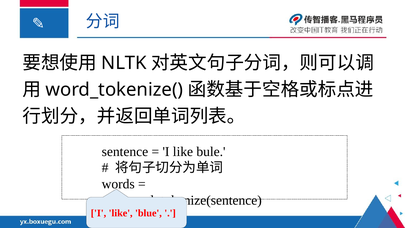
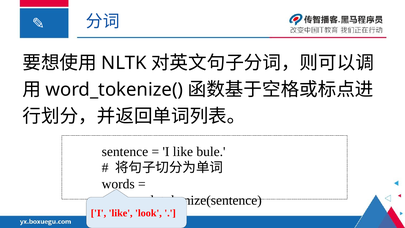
blue: blue -> look (148, 213)
